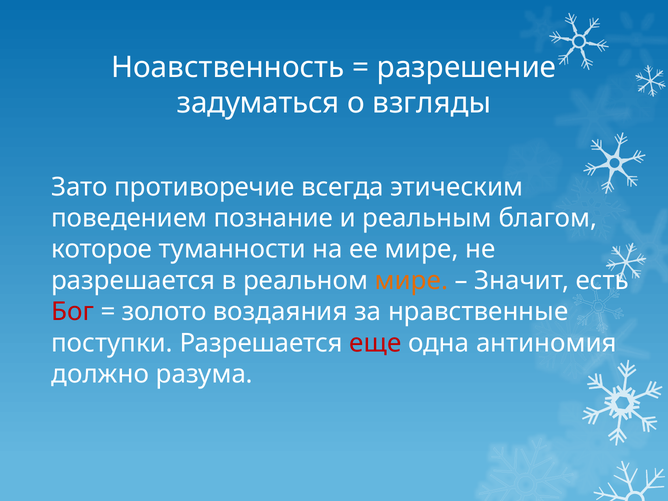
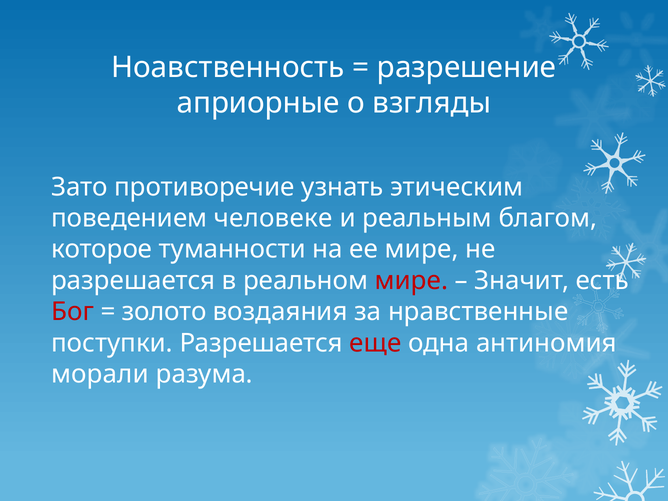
задуматься: задуматься -> априорные (258, 103)
всегда: всегда -> узнать (342, 187)
познание: познание -> человеке (273, 218)
мире colour: orange -> red (411, 281)
должно: должно -> морали (100, 374)
